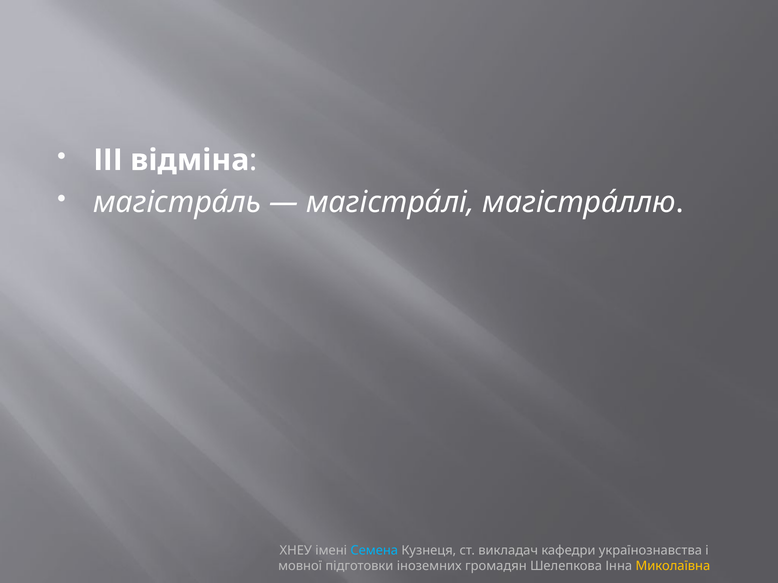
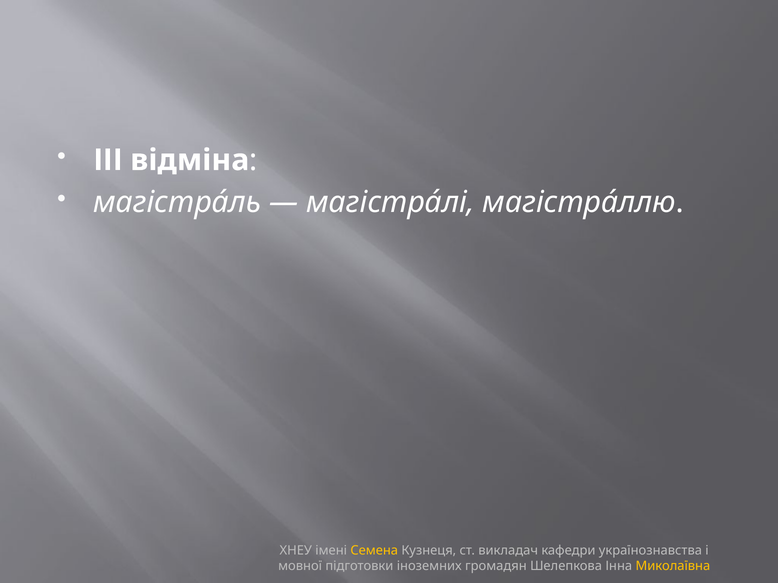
Семена colour: light blue -> yellow (374, 551)
